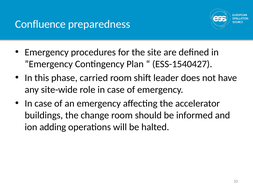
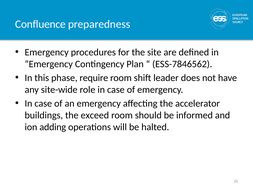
ESS-1540427: ESS-1540427 -> ESS-7846562 (182, 64)
carried: carried -> require (94, 78)
change: change -> exceed (95, 115)
